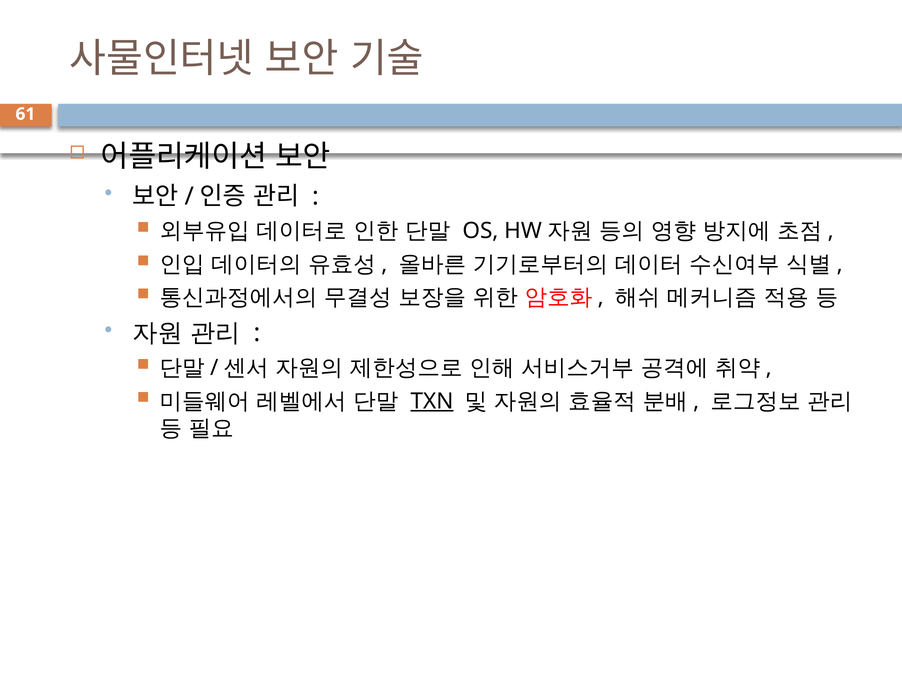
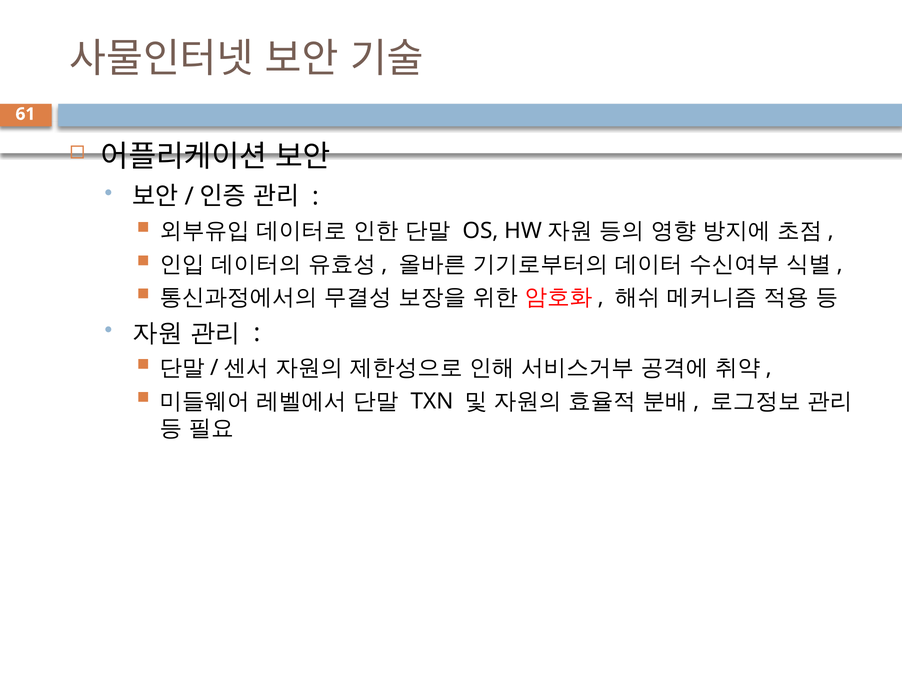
TXN underline: present -> none (432, 401)
